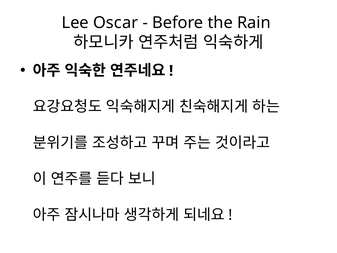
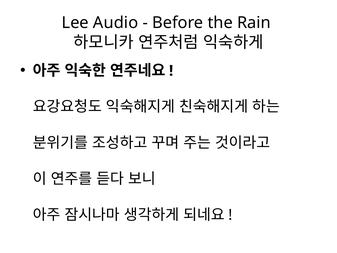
Oscar: Oscar -> Audio (116, 23)
